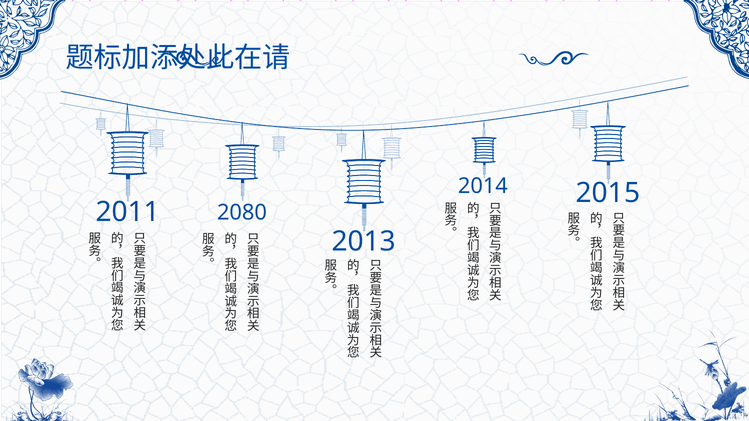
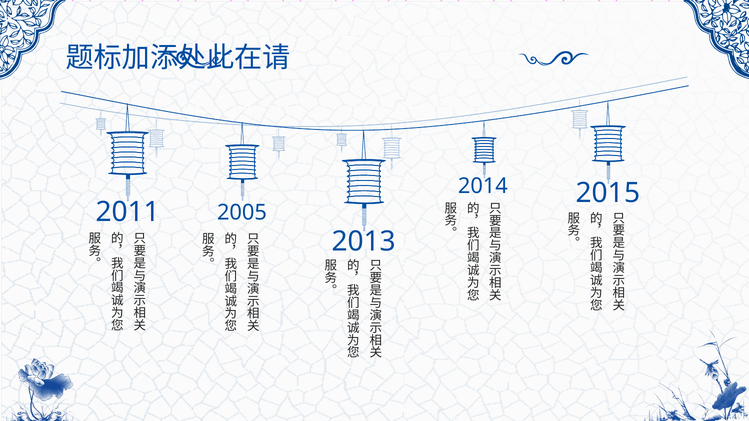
2080: 2080 -> 2005 (242, 213)
